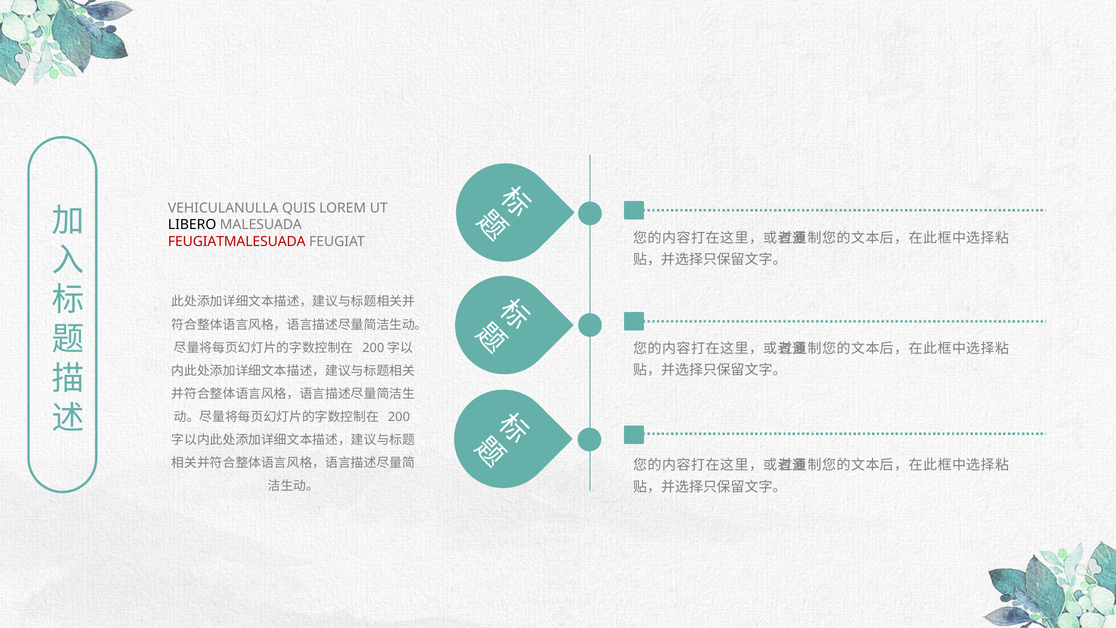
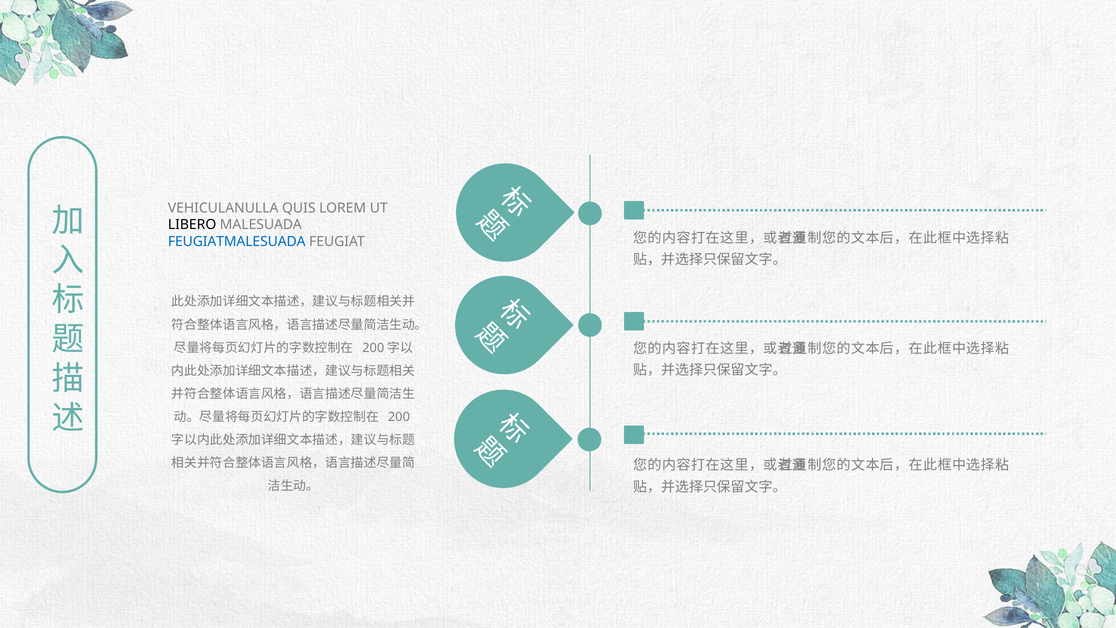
FEUGIATMALESUADA colour: red -> blue (237, 242)
